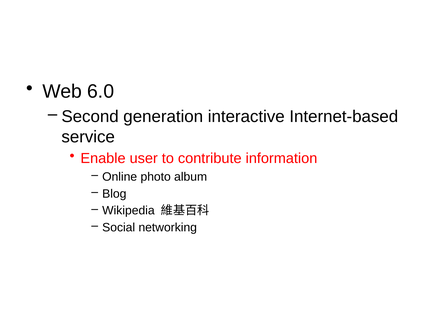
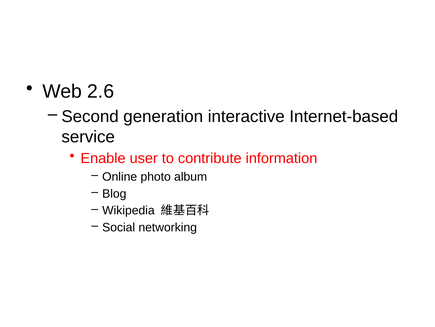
6.0: 6.0 -> 2.6 (101, 91)
